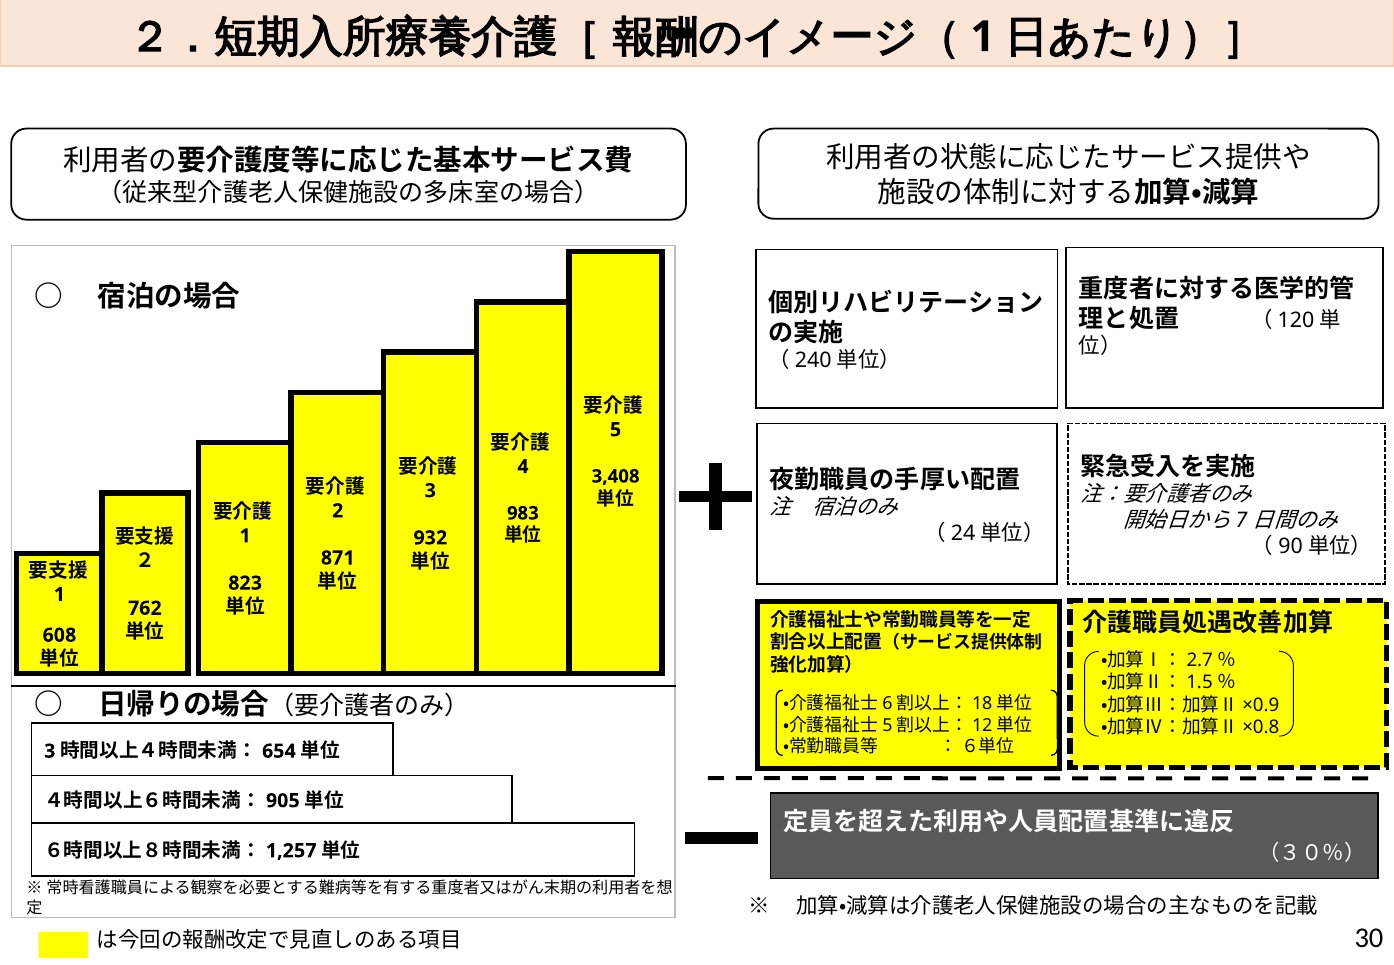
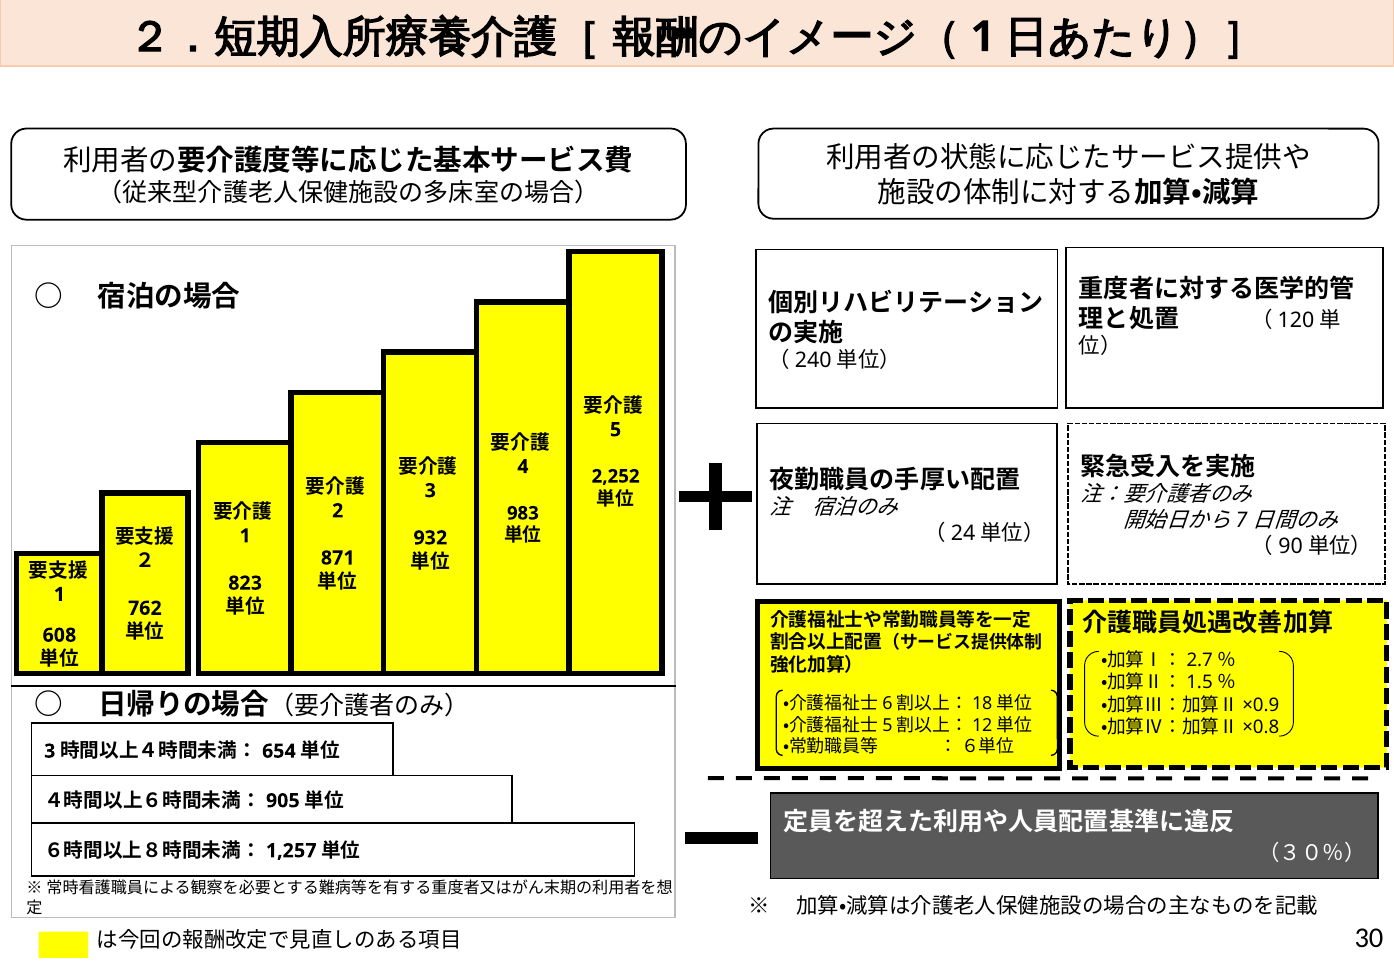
3,408: 3,408 -> 2,252 (616, 476)
